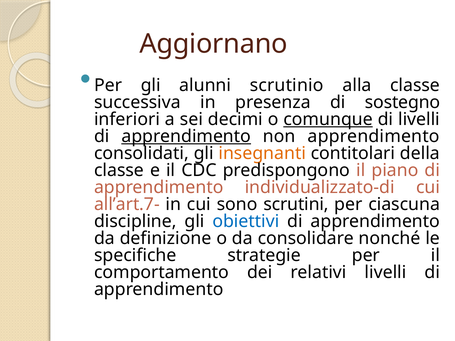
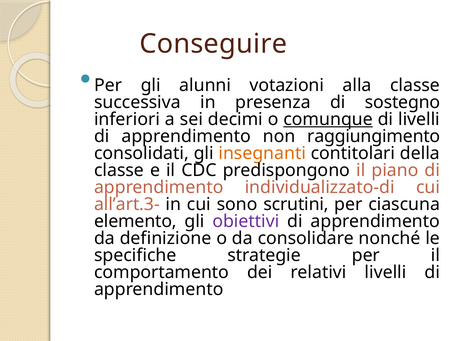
Aggiornano: Aggiornano -> Conseguire (213, 44)
scrutinio: scrutinio -> votazioni (287, 85)
apprendimento underline: present -> none (186, 136)
non apprendimento: apprendimento -> raggiungimento (374, 136)
all’art.7-: all’art.7- -> all’art.3- (127, 204)
discipline: discipline -> elemento (135, 221)
obiettivi colour: blue -> purple (246, 221)
